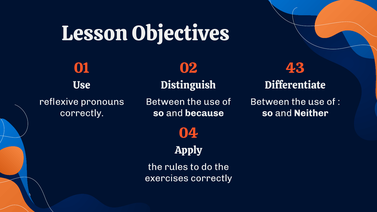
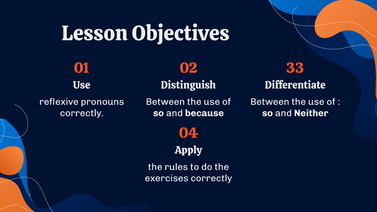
43: 43 -> 33 (295, 68)
